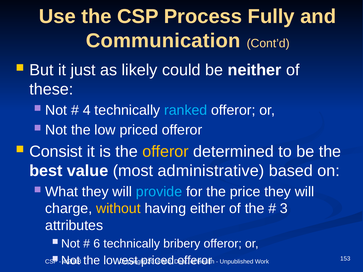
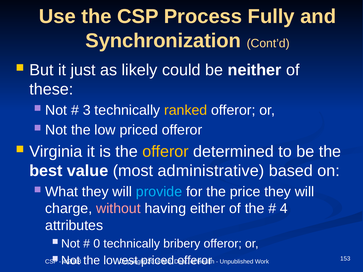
Communication: Communication -> Synchronization (163, 41)
4: 4 -> 3 (87, 110)
ranked colour: light blue -> yellow (186, 110)
Consist: Consist -> Virginia (56, 152)
without colour: yellow -> pink (118, 209)
3: 3 -> 4 (284, 209)
6: 6 -> 0 (97, 244)
